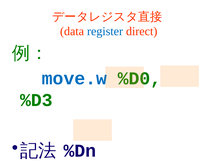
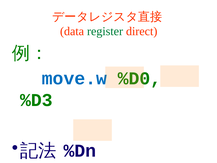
register colour: blue -> green (105, 31)
